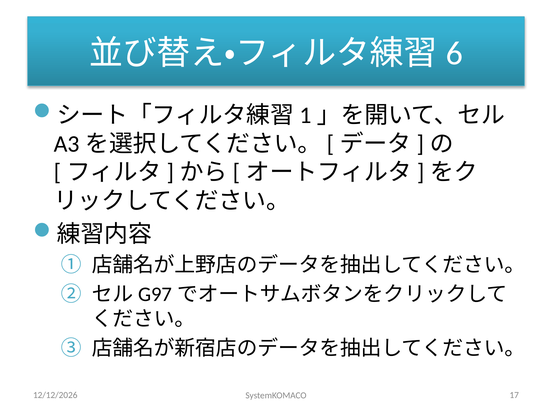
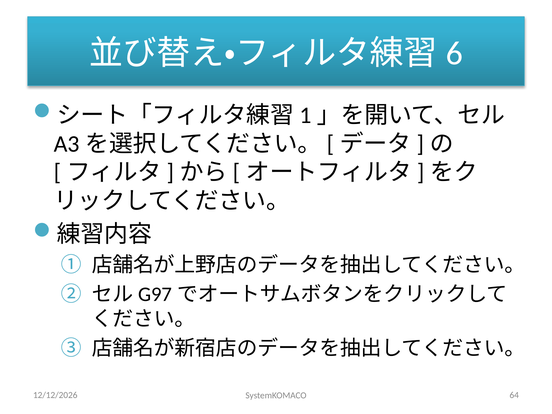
17: 17 -> 64 (514, 395)
